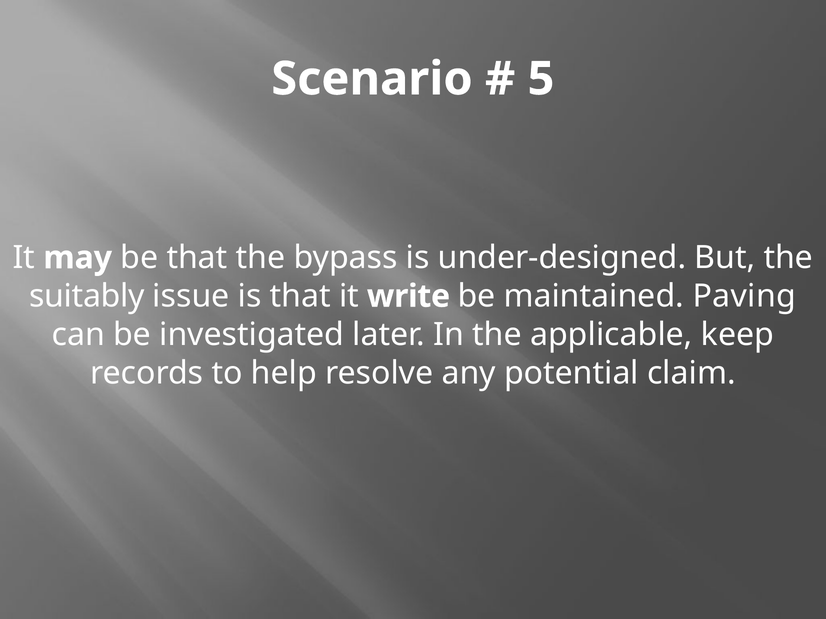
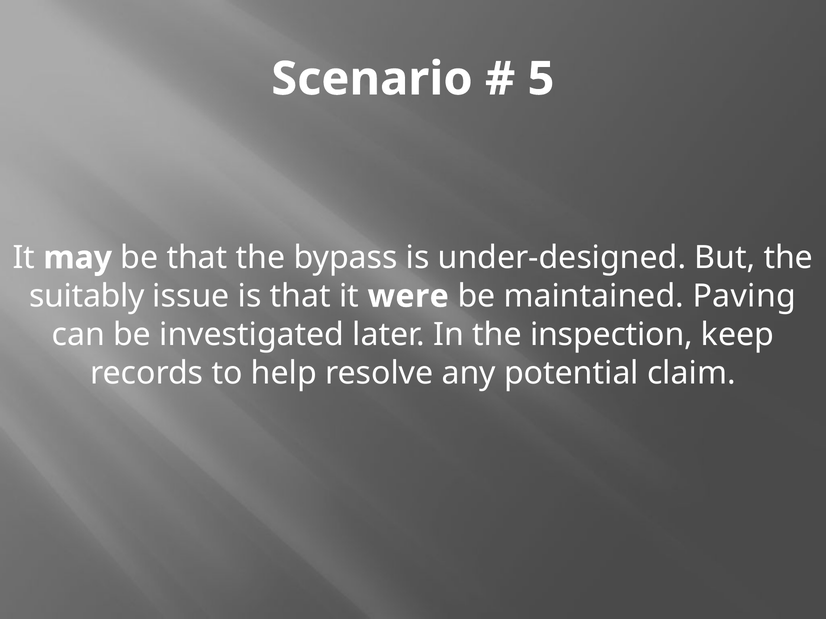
write: write -> were (408, 296)
applicable: applicable -> inspection (611, 335)
